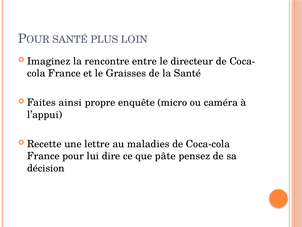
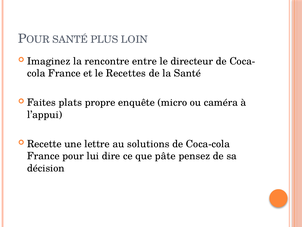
Graisses: Graisses -> Recettes (126, 73)
ainsi: ainsi -> plats (70, 102)
maladies: maladies -> solutions (148, 144)
